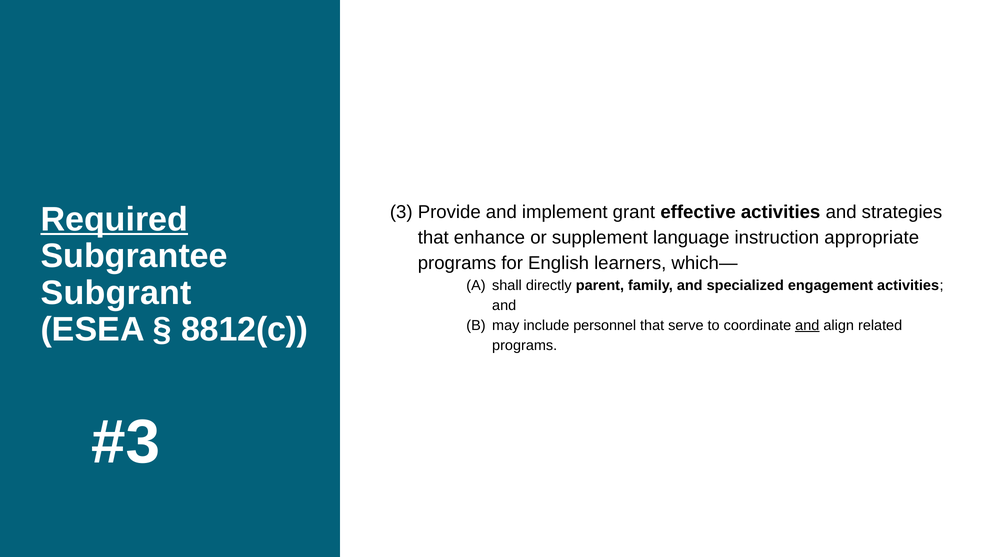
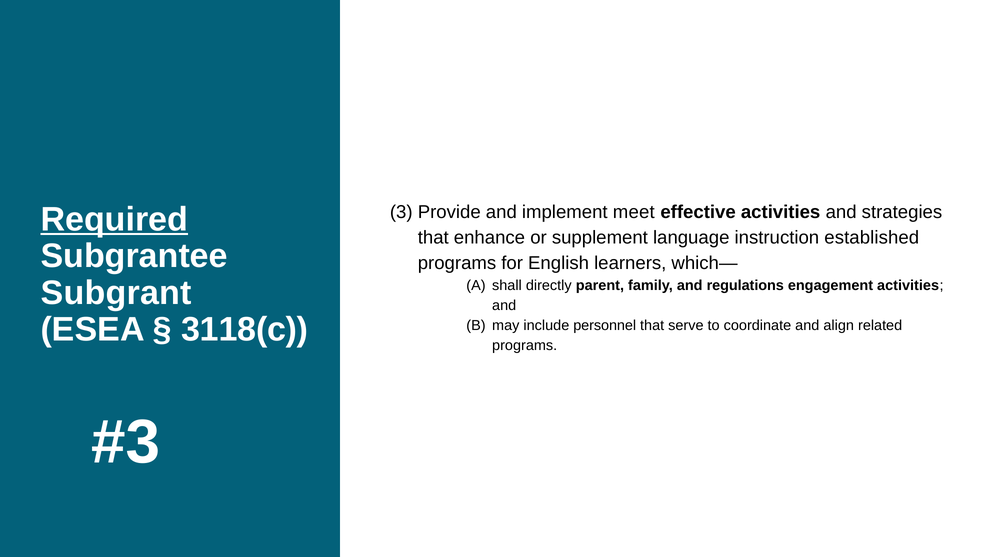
grant: grant -> meet (634, 212)
appropriate: appropriate -> established (872, 238)
specialized: specialized -> regulations (745, 286)
8812(c: 8812(c -> 3118(c (245, 330)
and underline: present -> none (807, 326)
